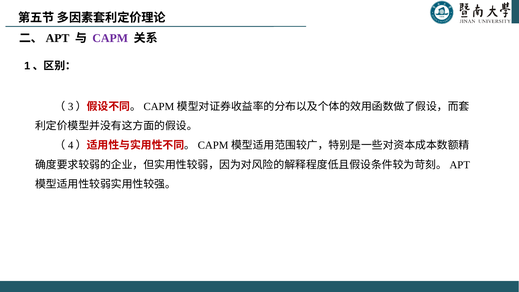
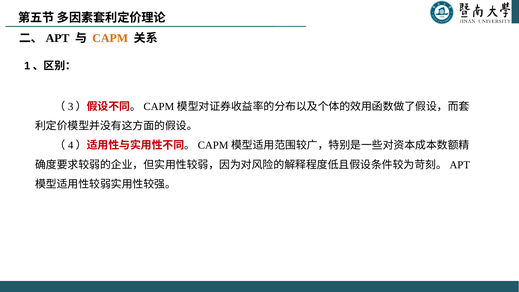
CAPM colour: purple -> orange (110, 38)
